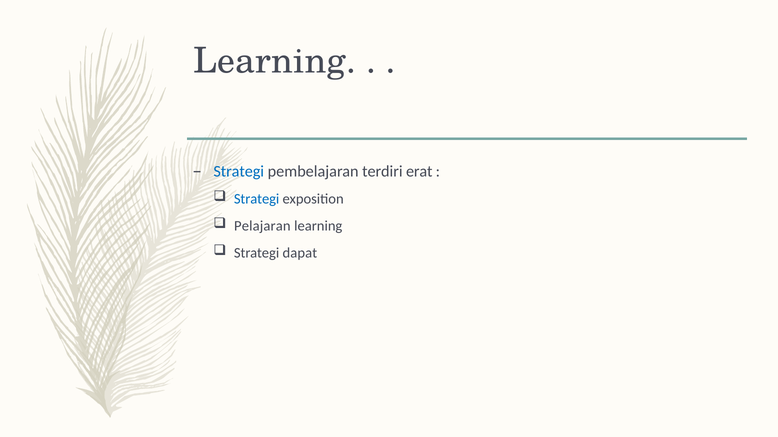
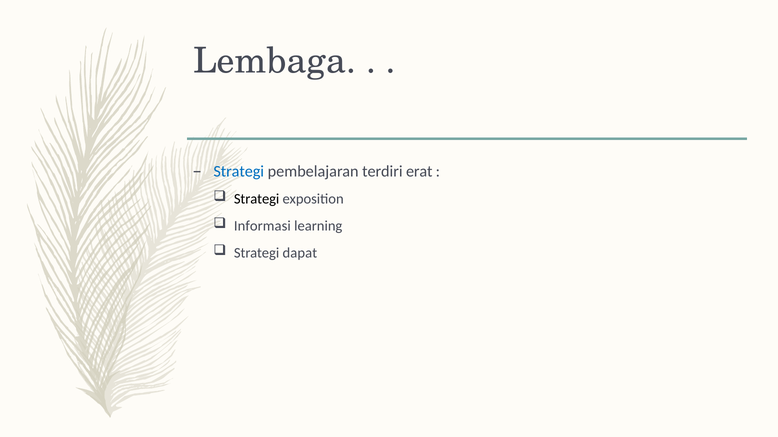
Learning: Learning -> Lembaga (275, 61)
Strategi colour: blue -> black (257, 199)
Pelajaran: Pelajaran -> Informasi (262, 226)
